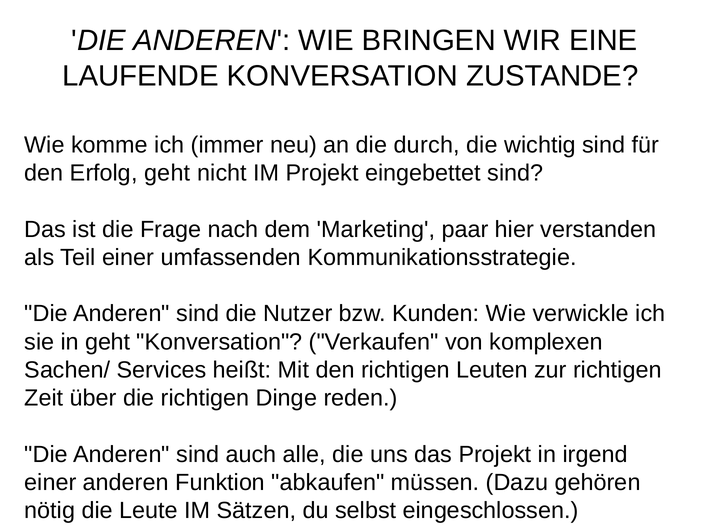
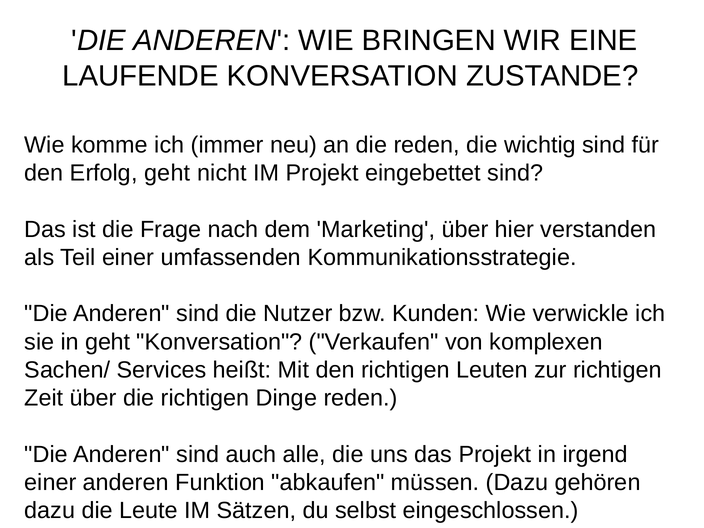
die durch: durch -> reden (427, 145)
Marketing paar: paar -> über (465, 229)
nötig: nötig -> dazu (50, 511)
